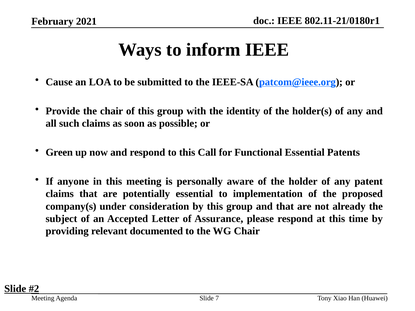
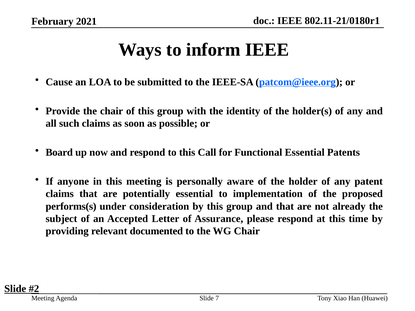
Green: Green -> Board (59, 153)
company(s: company(s -> performs(s (71, 206)
